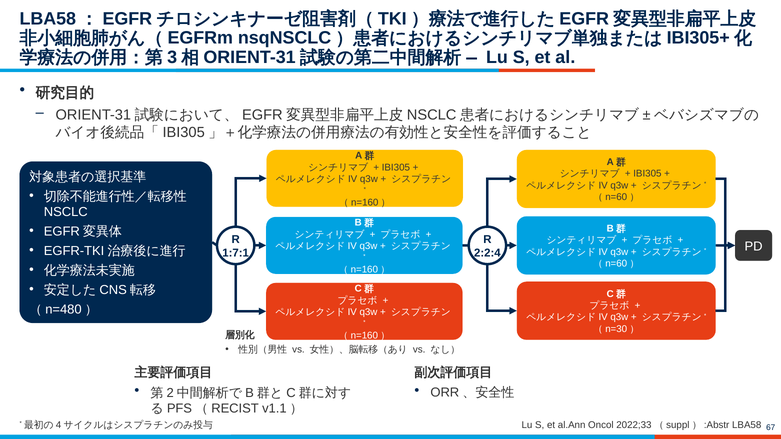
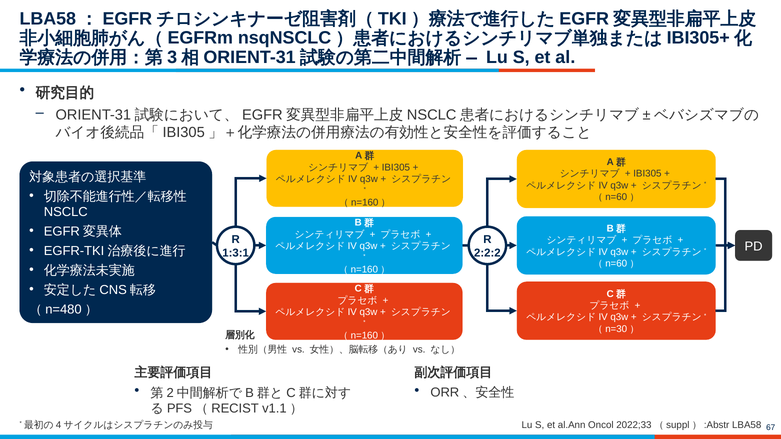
1:7:1: 1:7:1 -> 1:3:1 (236, 253)
2:2:4: 2:2:4 -> 2:2:2 (487, 253)
